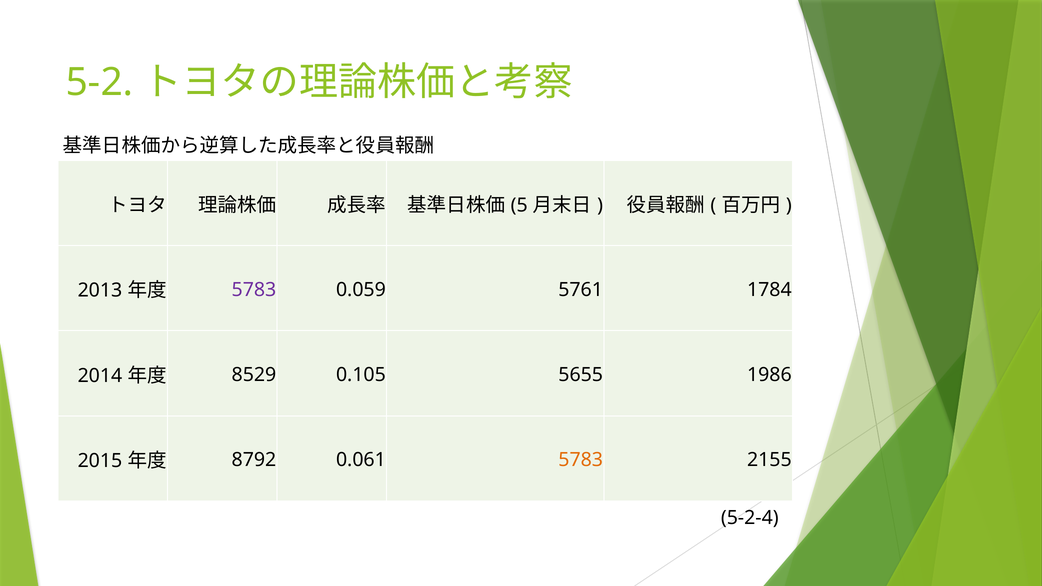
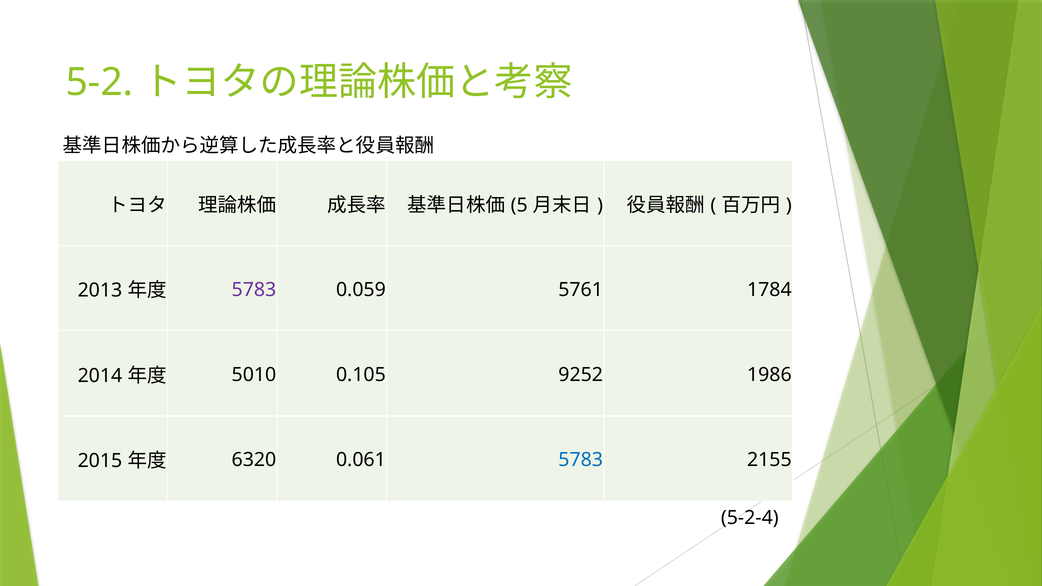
8529: 8529 -> 5010 (254, 375)
5655: 5655 -> 9252 (581, 375)
8792: 8792 -> 6320 (254, 460)
5783 colour: orange -> blue (581, 460)
